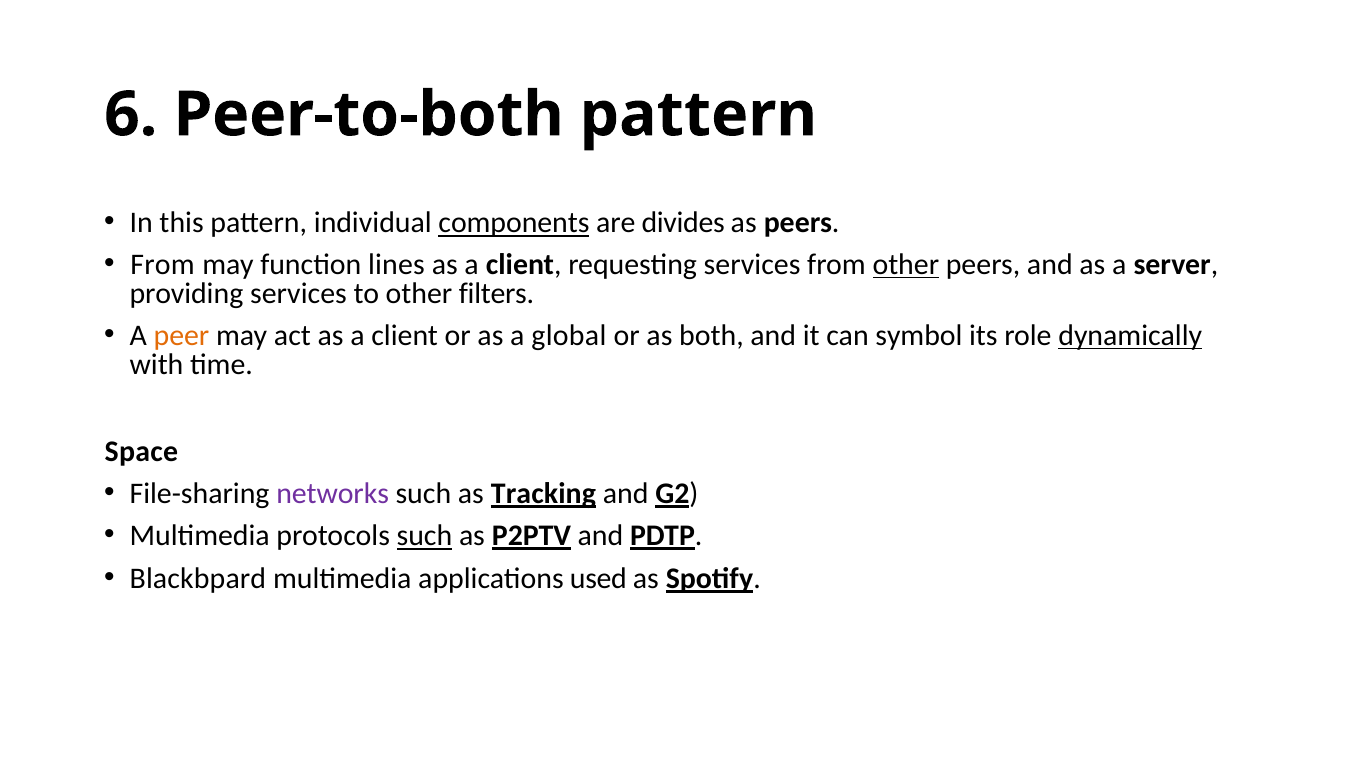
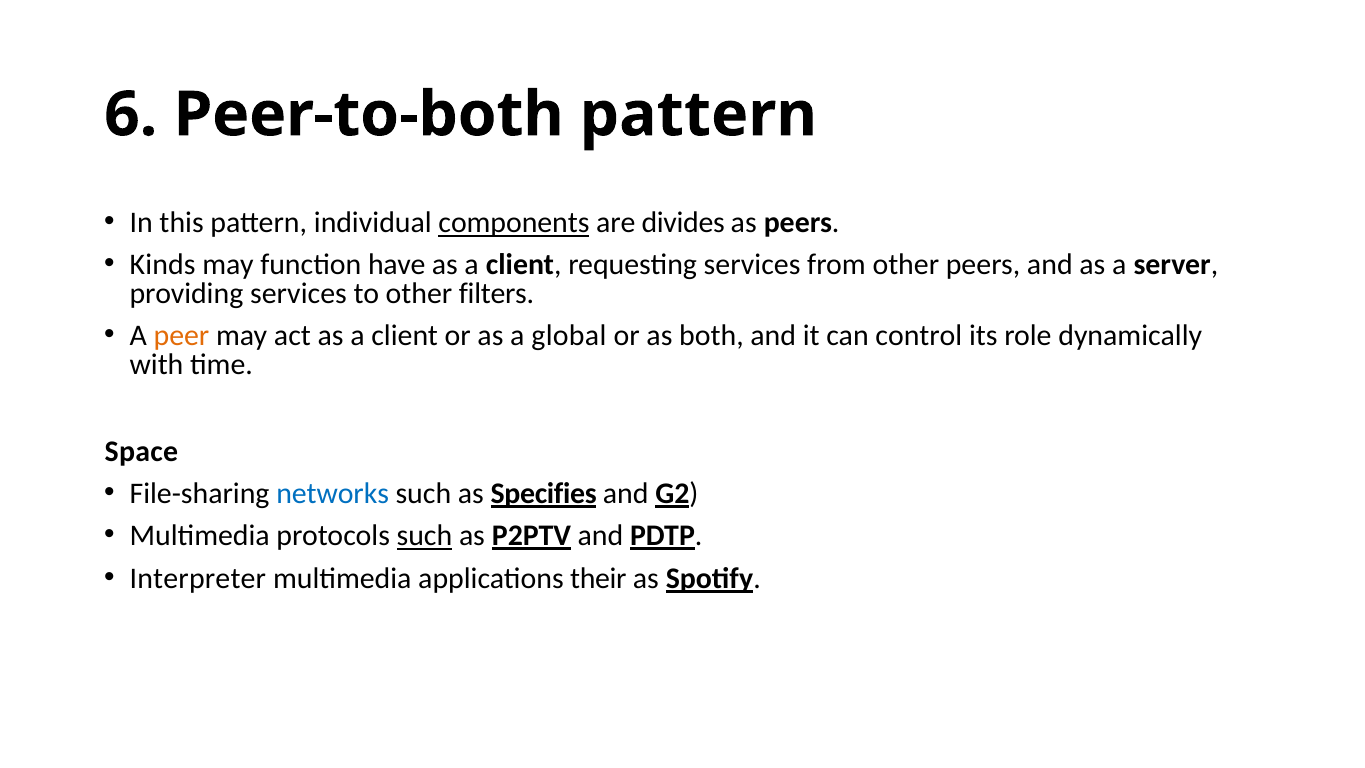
From: From -> Kinds (163, 265)
lines: lines -> have (397, 265)
other underline: present -> none (906, 265)
symbol: symbol -> control (919, 335)
dynamically underline: present -> none (1130, 335)
networks colour: purple -> blue (333, 494)
Tracking: Tracking -> Specifies (544, 494)
Blackbpard: Blackbpard -> Interpreter (198, 578)
used: used -> their (598, 578)
